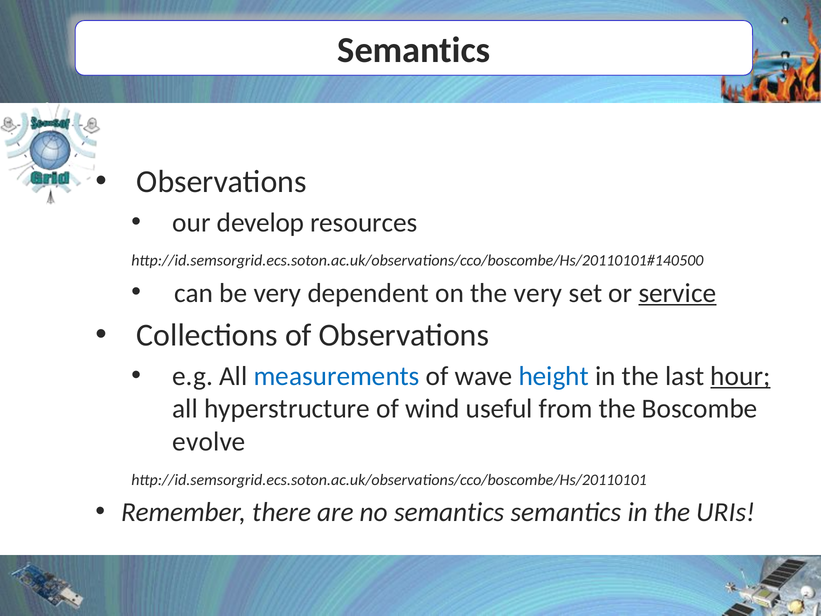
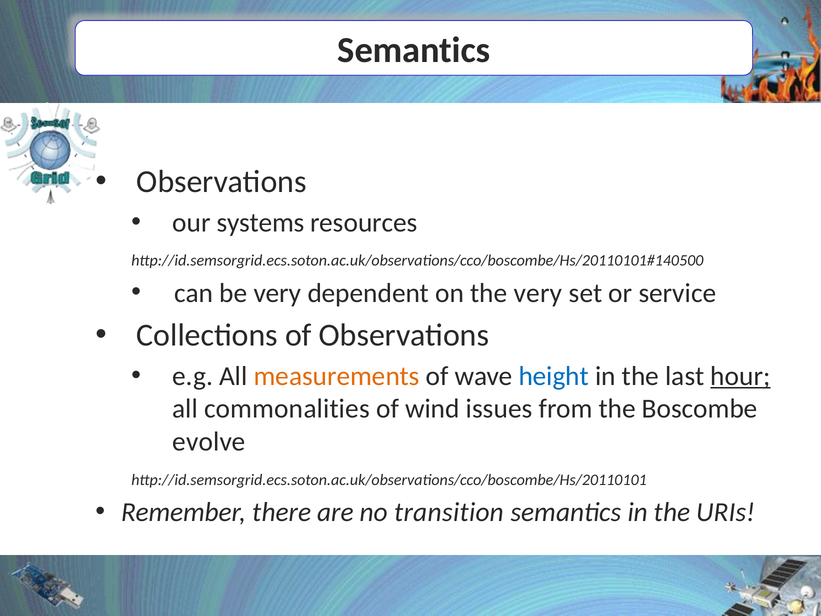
develop: develop -> systems (261, 223)
service underline: present -> none (677, 293)
measurements colour: blue -> orange (337, 376)
hyperstructure: hyperstructure -> commonalities (287, 409)
useful: useful -> issues (499, 409)
no semantics: semantics -> transition (449, 512)
